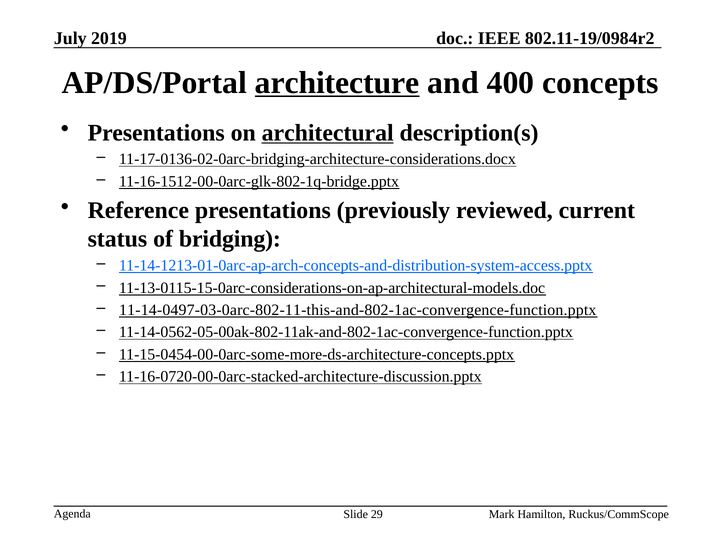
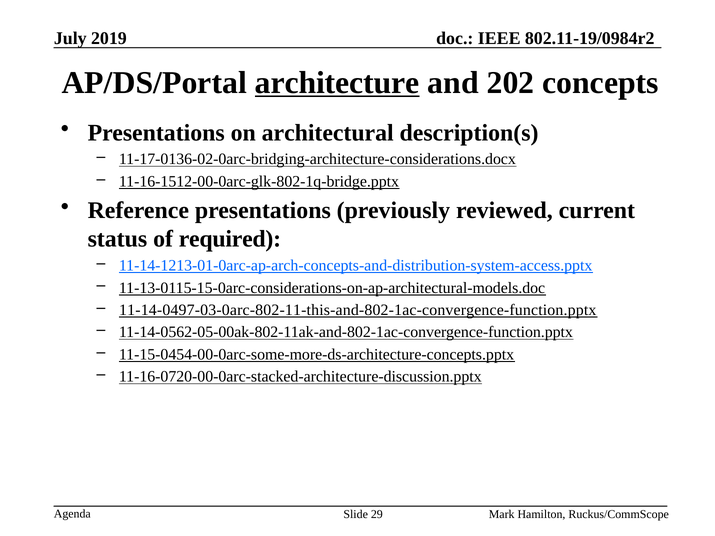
400: 400 -> 202 (510, 83)
architectural underline: present -> none (328, 133)
bridging: bridging -> required (230, 239)
